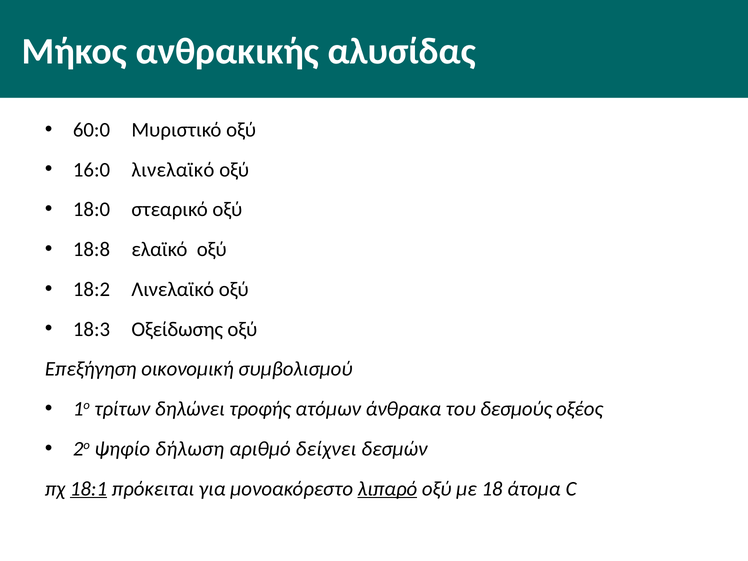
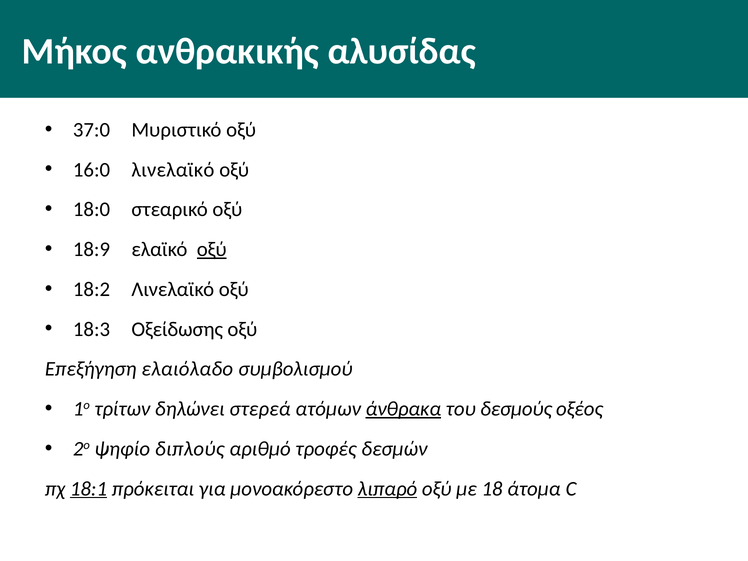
60:0: 60:0 -> 37:0 (91, 130)
18:8: 18:8 -> 18:9 (91, 249)
οξύ underline: none -> present (212, 249)
οικονομική: οικονομική -> ελαιόλαδο (187, 369)
τροφής: τροφής -> στερεά (260, 409)
άνθρακα underline: none -> present (403, 409)
δήλωση: δήλωση -> διπλούς (190, 449)
δείχνει: δείχνει -> τροφές (326, 449)
